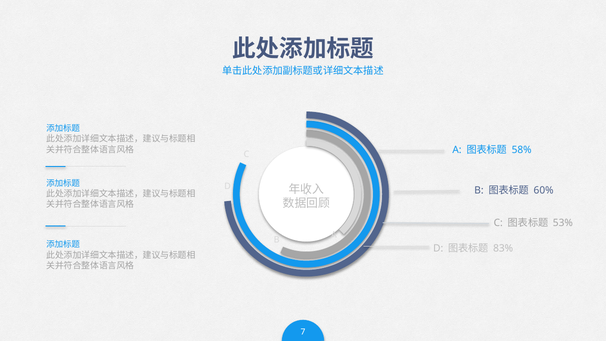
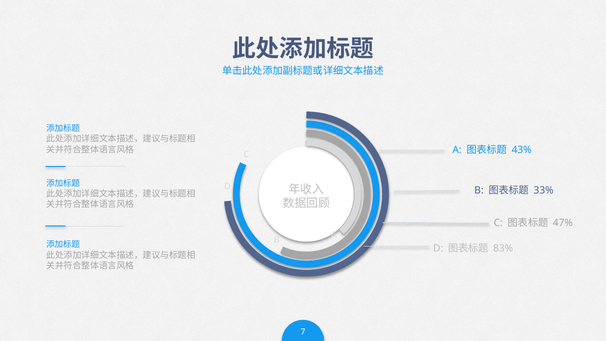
58%: 58% -> 43% (522, 150)
60%: 60% -> 33% (544, 190)
53%: 53% -> 47% (563, 223)
